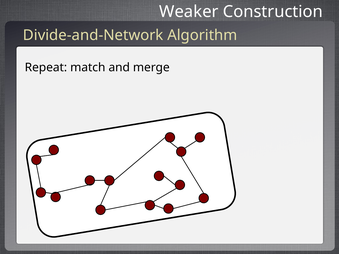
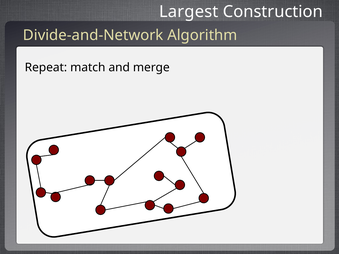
Weaker: Weaker -> Largest (189, 12)
